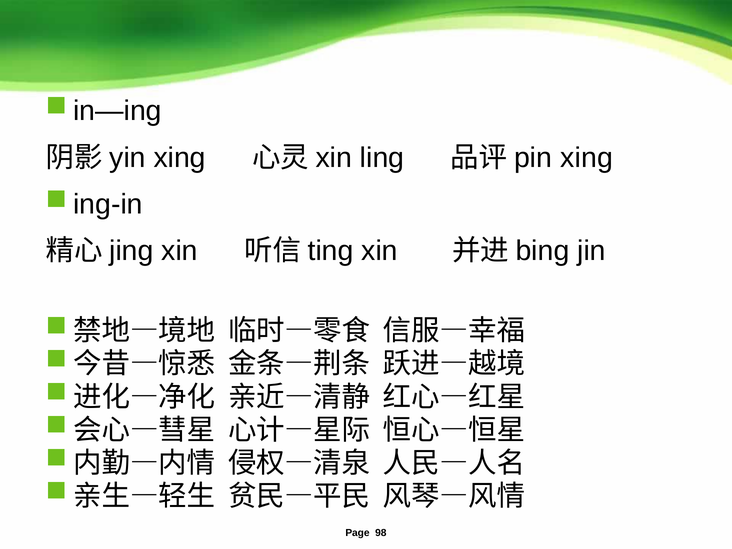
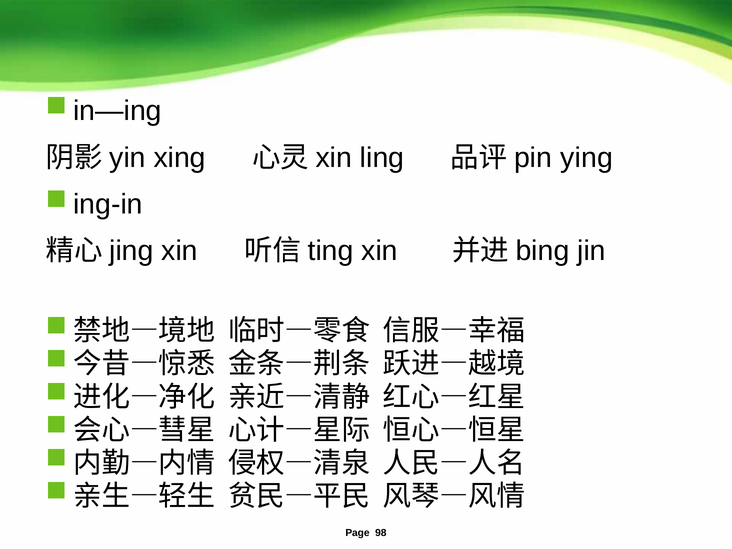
xing: xing -> ying (587, 158)
